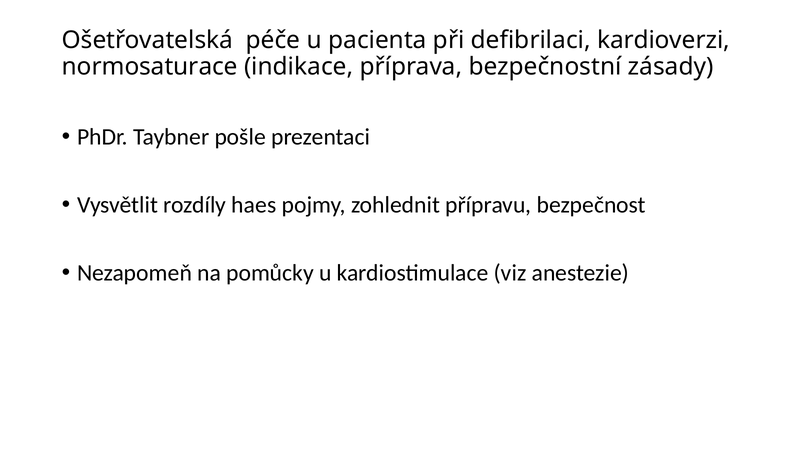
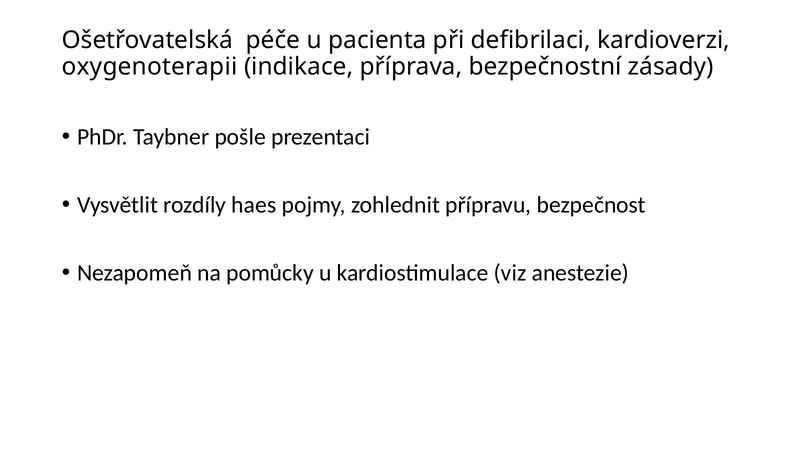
normosaturace: normosaturace -> oxygenoterapii (150, 67)
